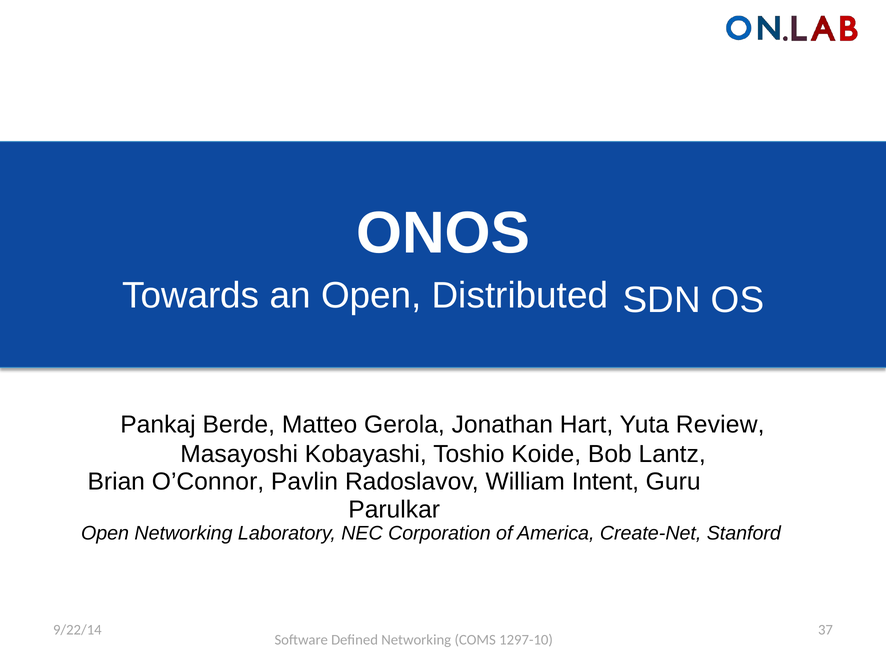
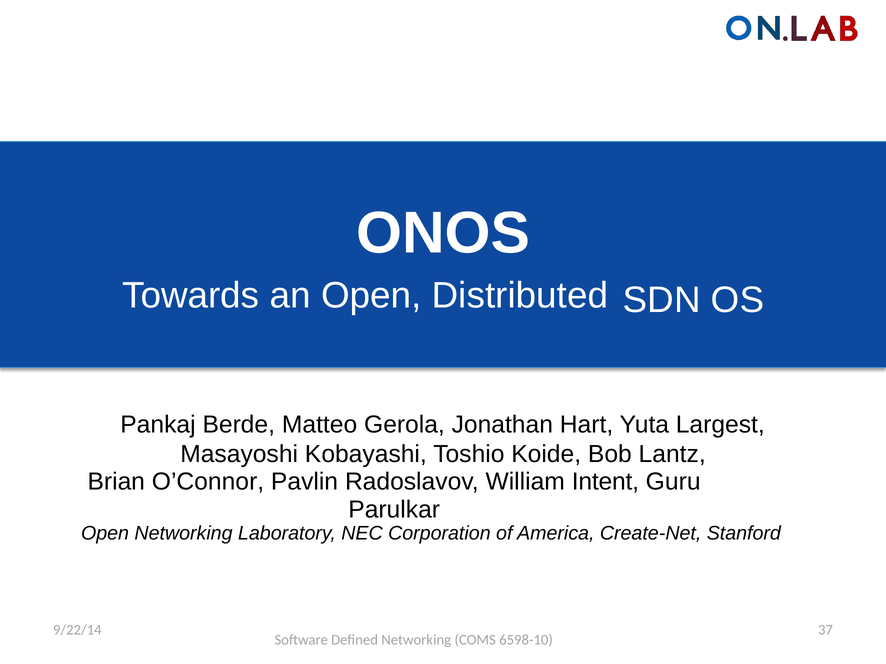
Review: Review -> Largest (720, 425)
1297-10: 1297-10 -> 6598-10 (526, 640)
